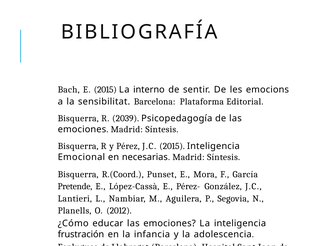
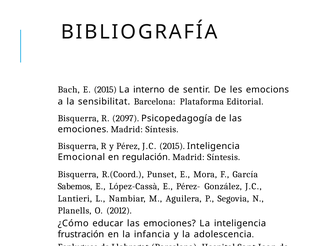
2039: 2039 -> 2097 (126, 119)
necesarias: necesarias -> regulación (145, 158)
Pretende: Pretende -> Sabemos (75, 187)
